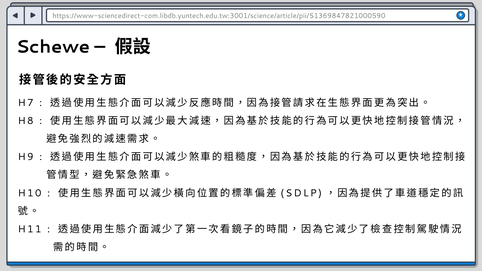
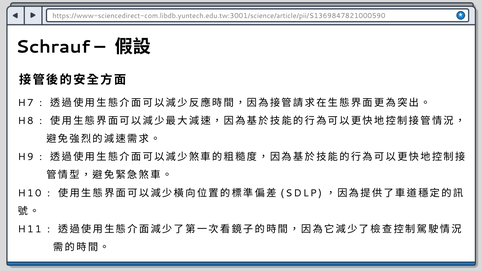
Schewe: Schewe -> Schrauf (53, 47)
